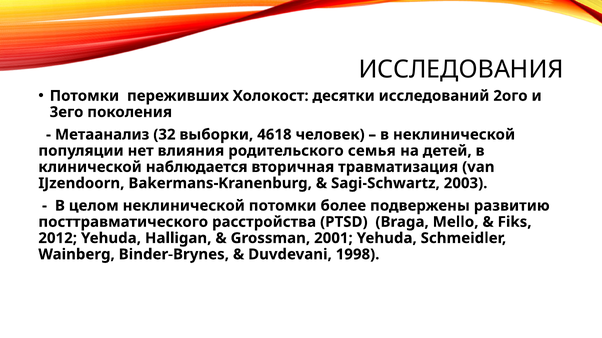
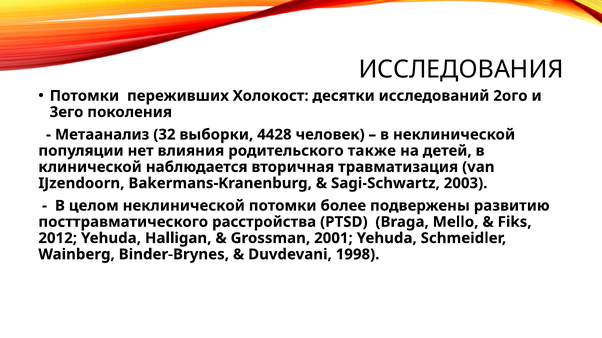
4618: 4618 -> 4428 (274, 135)
семья: семья -> также (372, 151)
